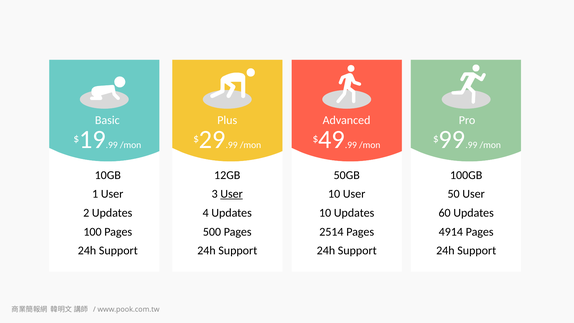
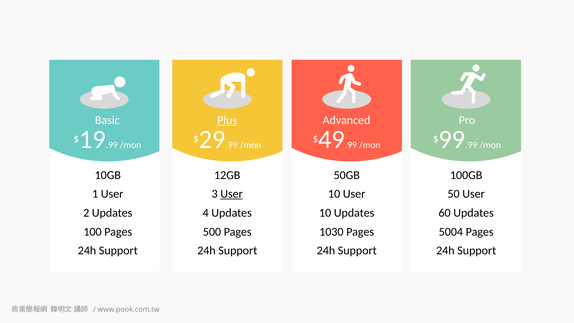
Plus underline: none -> present (227, 120)
2514: 2514 -> 1030 (331, 232)
4914: 4914 -> 5004 (451, 232)
